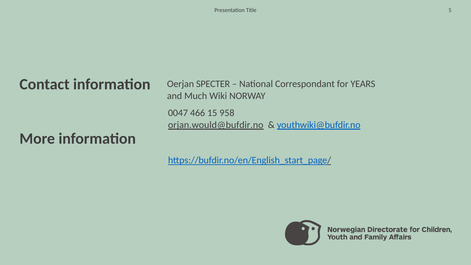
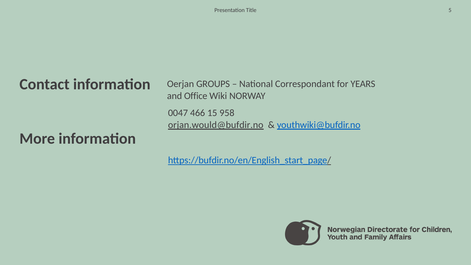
SPECTER: SPECTER -> GROUPS (213, 84)
Much: Much -> Office (196, 96)
